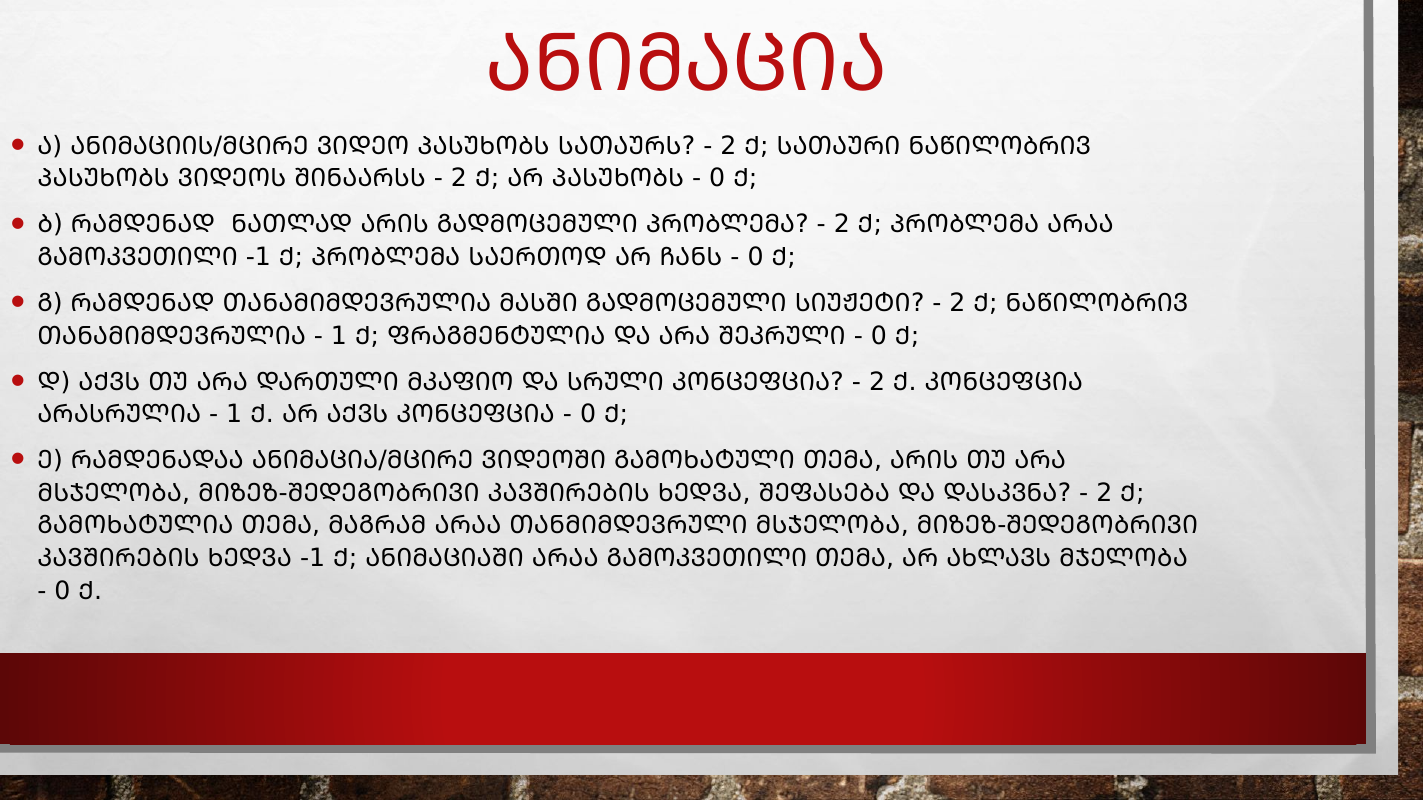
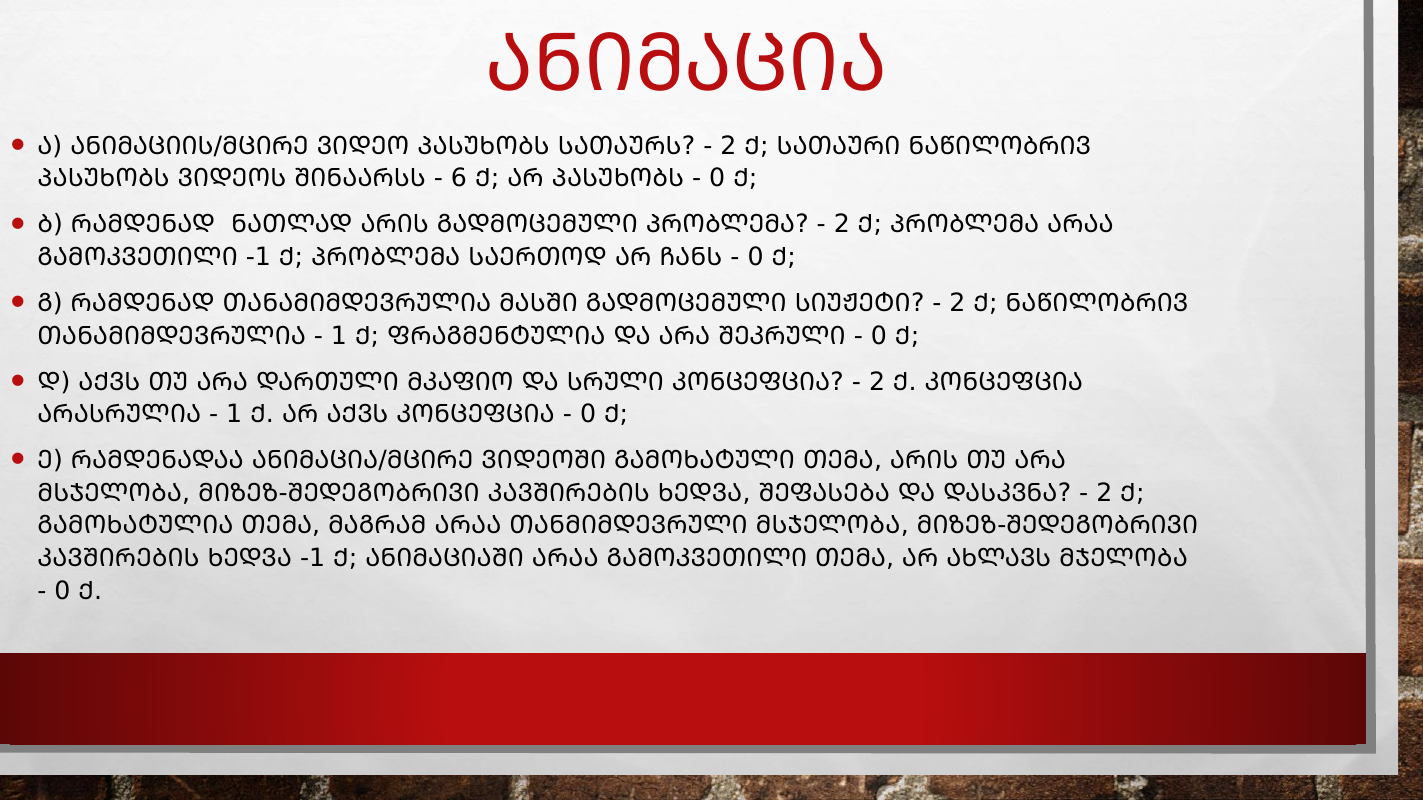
2: 2 -> 6 (459, 179)
